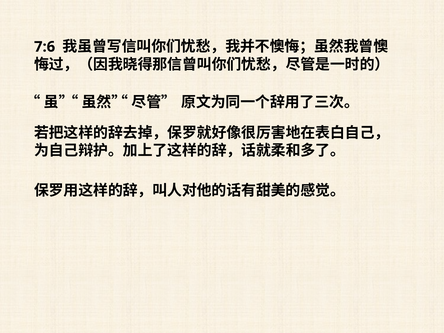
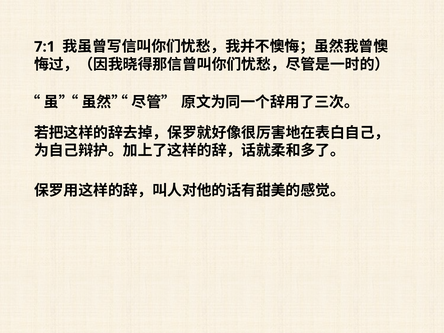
7:6: 7:6 -> 7:1 (45, 47)
